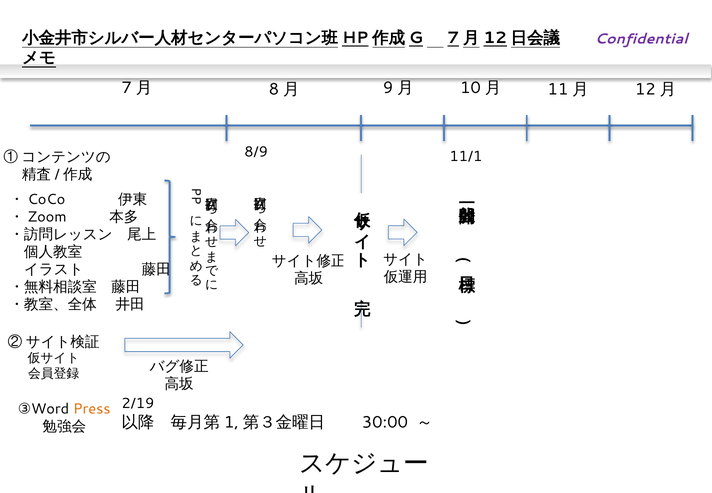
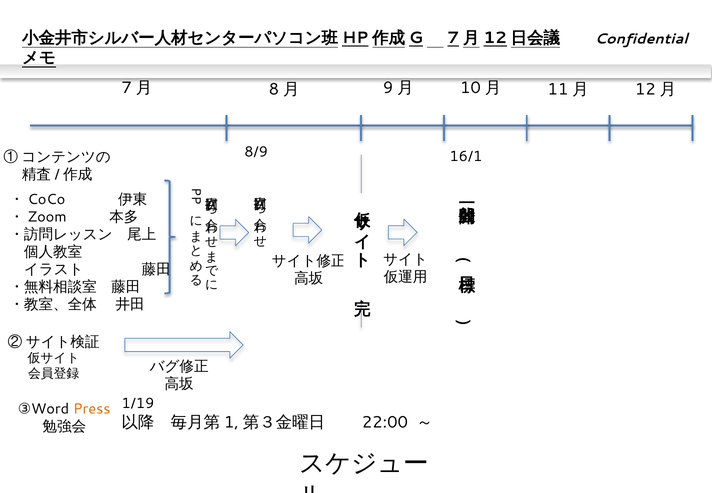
Confidential colour: purple -> black (641, 39)
11/1: 11/1 -> 16/1 (466, 156)
2/19: 2/19 -> 1/19 (138, 403)
30:00: 30:00 -> 22:00 (385, 422)
